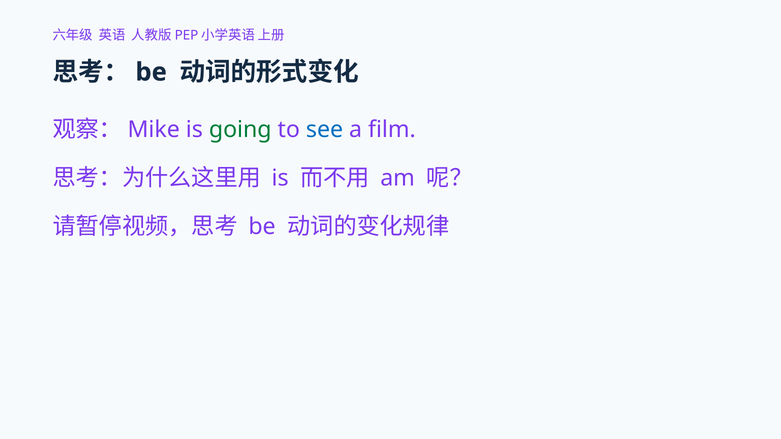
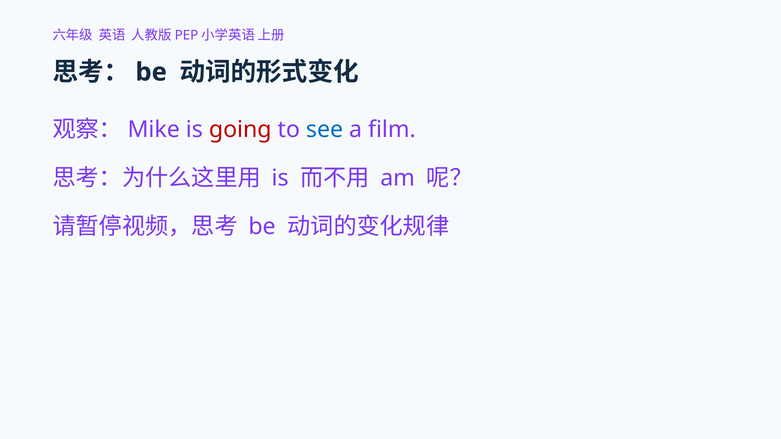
going colour: green -> red (240, 130)
